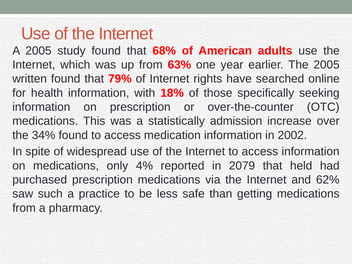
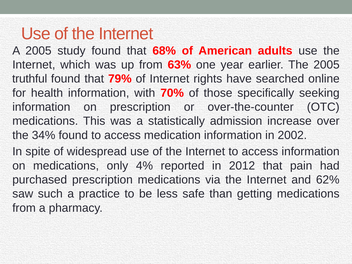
written: written -> truthful (30, 79)
18%: 18% -> 70% (172, 93)
2079: 2079 -> 2012 (242, 166)
held: held -> pain (301, 166)
